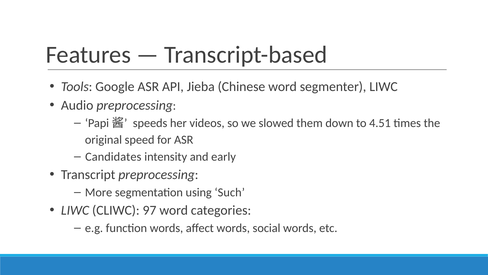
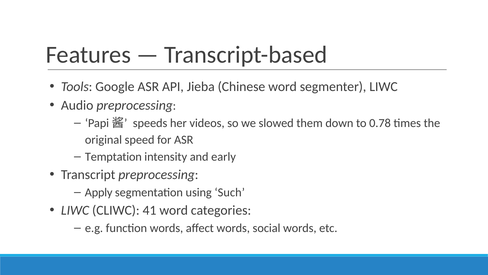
4.51: 4.51 -> 0.78 (380, 123)
Candidates: Candidates -> Temptation (113, 156)
More: More -> Apply (99, 192)
97: 97 -> 41 (149, 210)
